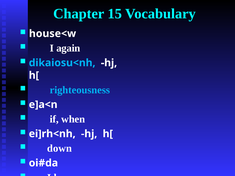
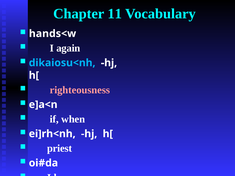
15: 15 -> 11 (115, 14)
house<w: house<w -> hands<w (53, 34)
righteousness colour: light blue -> pink (80, 90)
down: down -> priest (60, 149)
